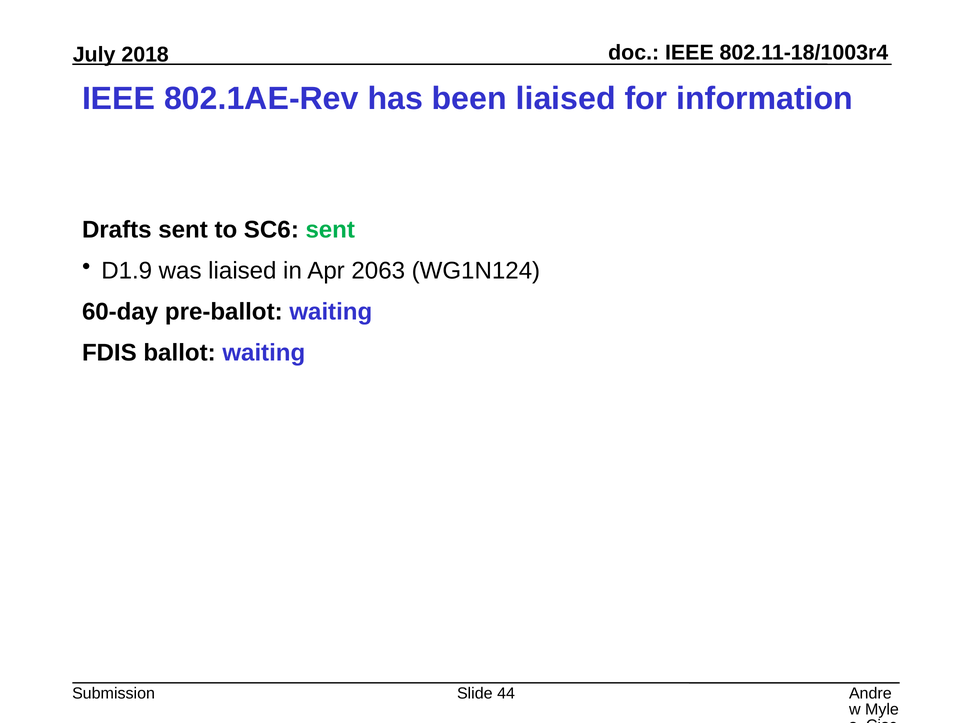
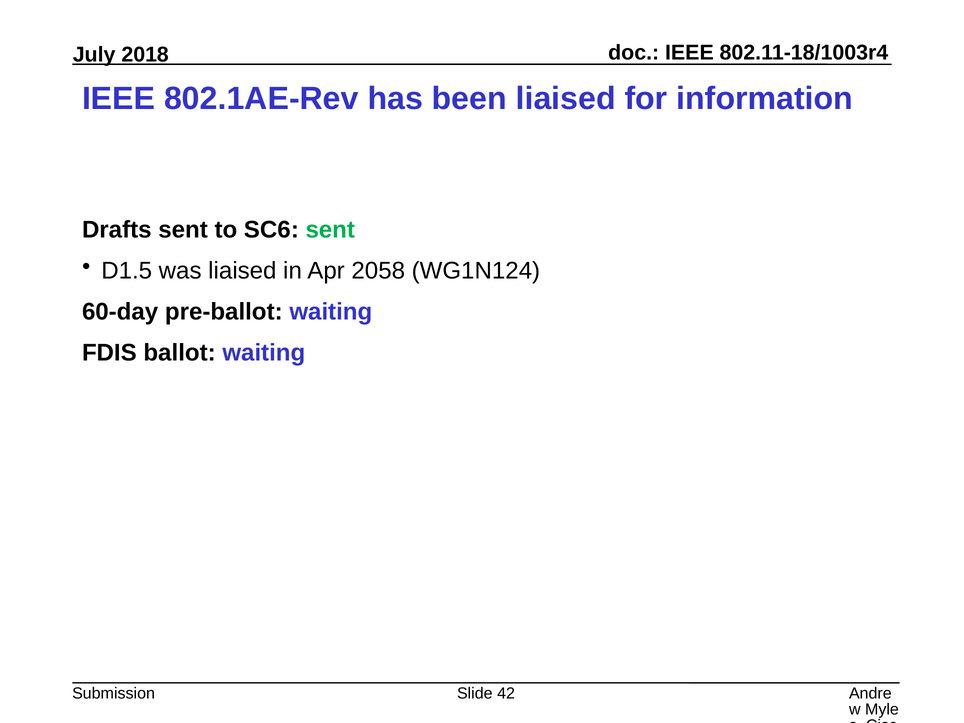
D1.9: D1.9 -> D1.5 (127, 271)
2063: 2063 -> 2058 (378, 271)
44: 44 -> 42 (506, 693)
